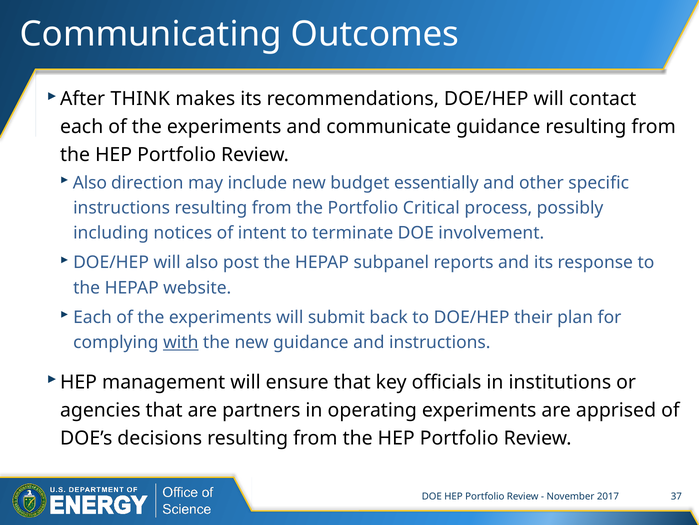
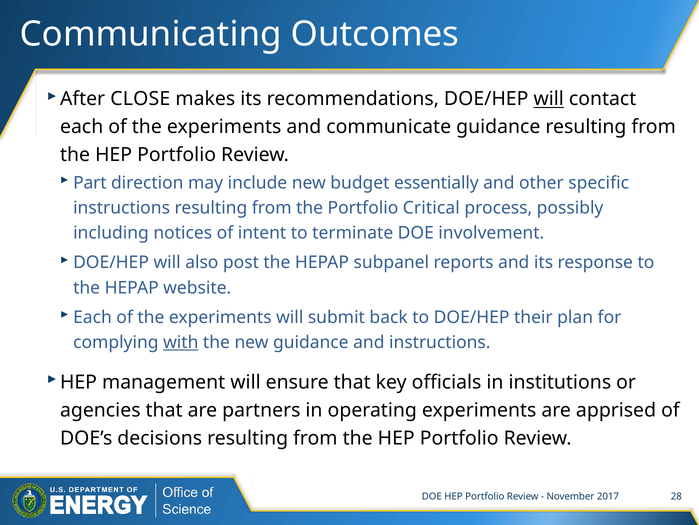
THINK: THINK -> CLOSE (140, 99)
will underline: none -> present (549, 99)
Also: Also -> Part (90, 182)
37: 37 -> 28 (676, 496)
